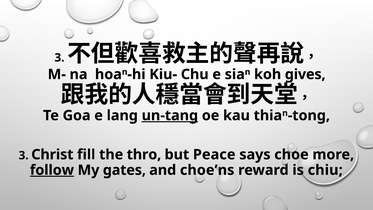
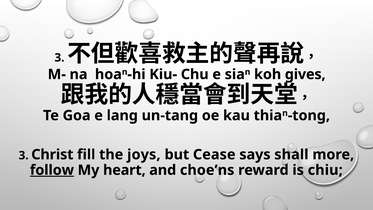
un-tang underline: present -> none (170, 115)
thro: thro -> joys (144, 154)
Peace: Peace -> Cease (214, 154)
choe: choe -> shall (291, 154)
gates: gates -> heart (124, 170)
